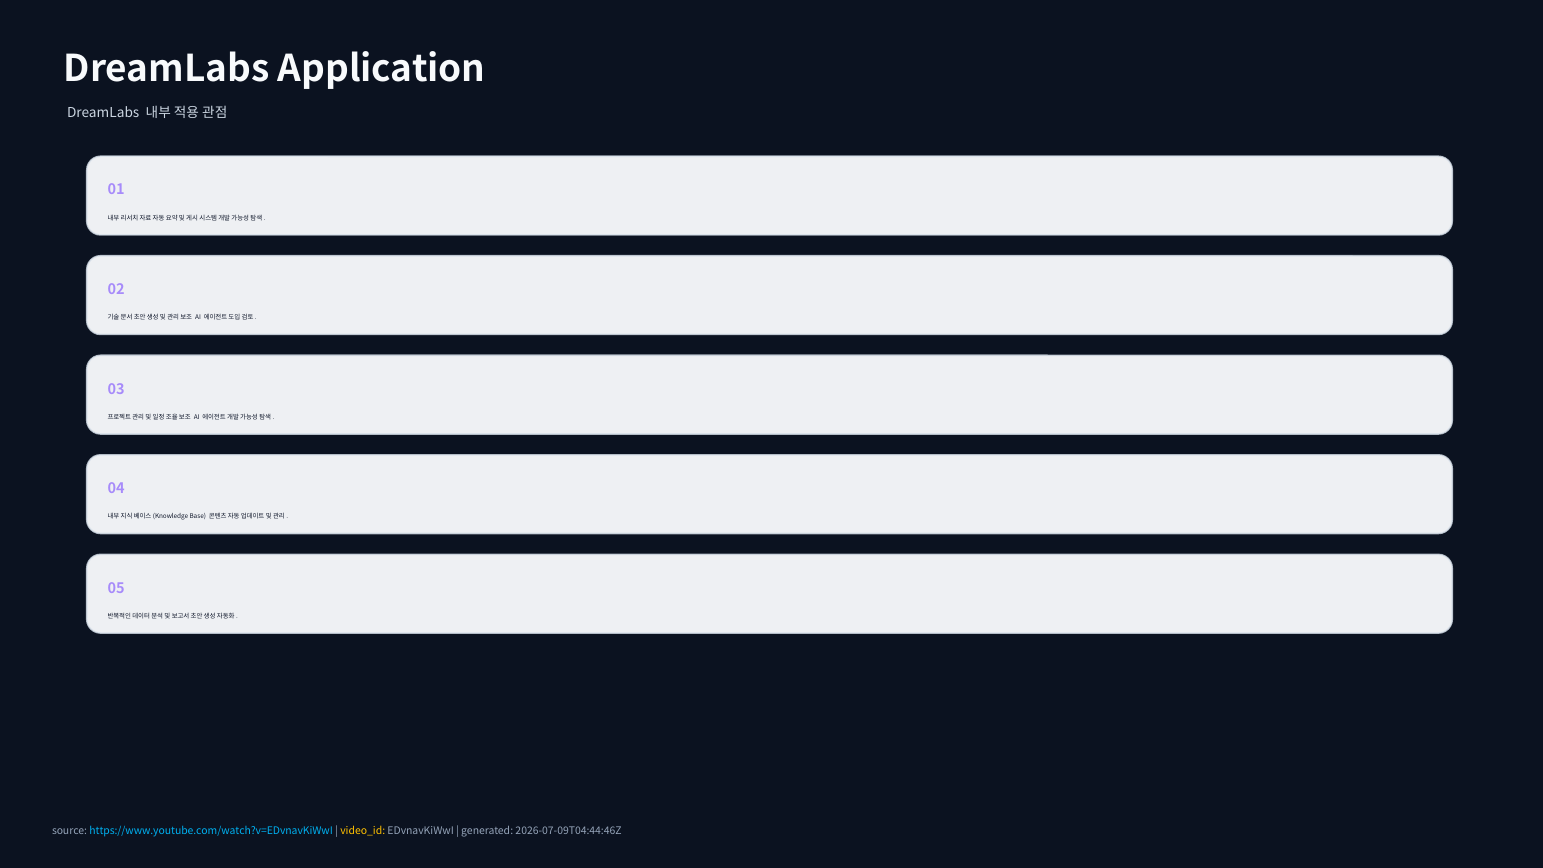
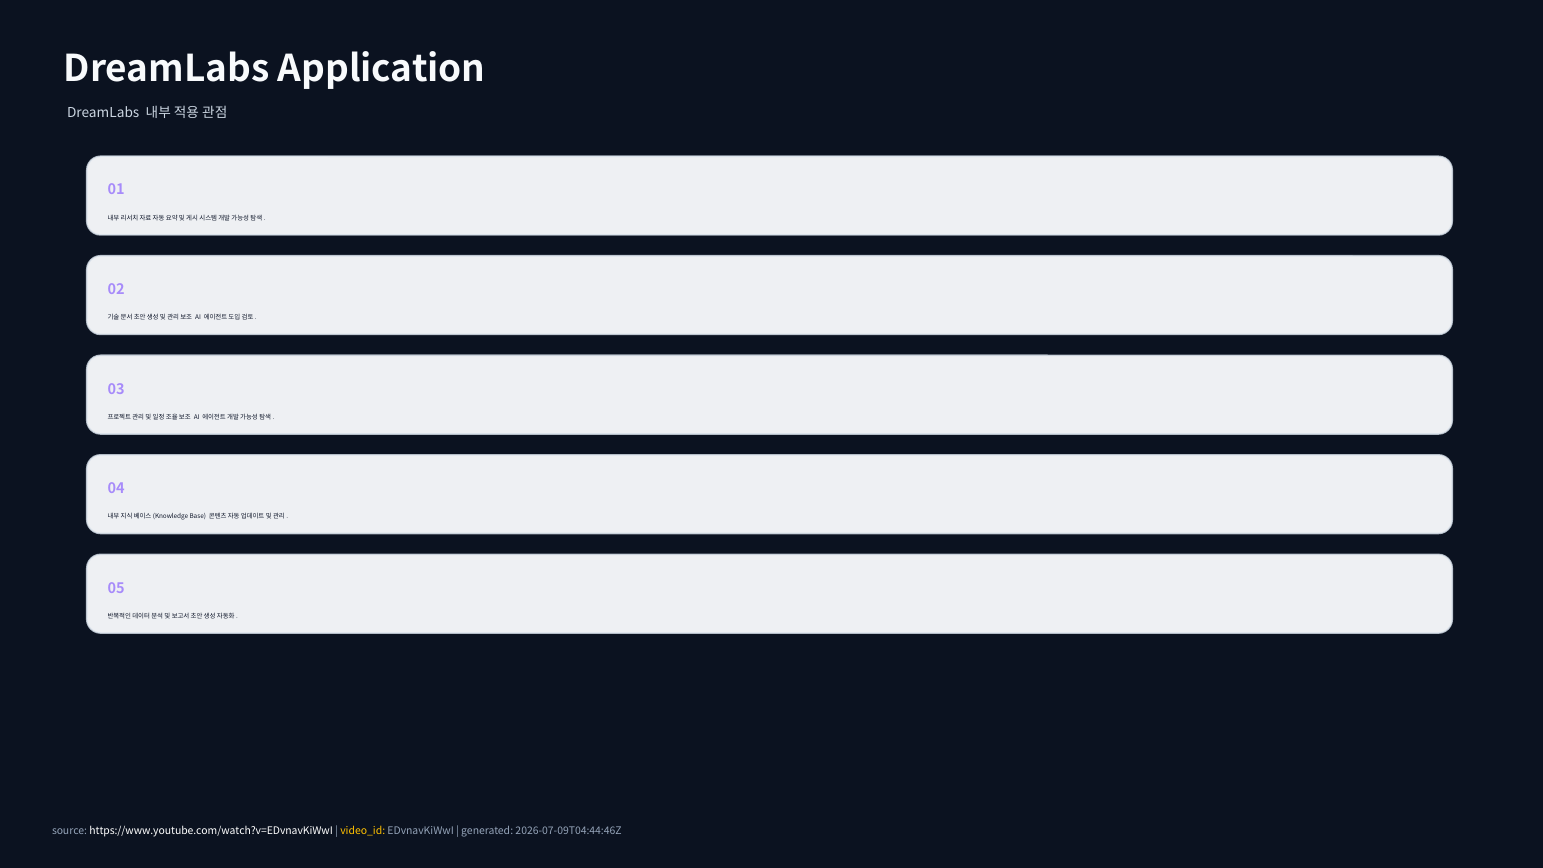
https://www.youtube.com/watch?v=EDvnavKiWwI colour: light blue -> white (211, 831)
